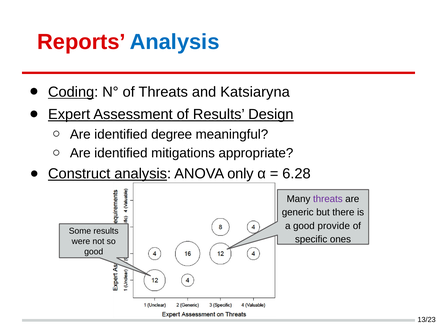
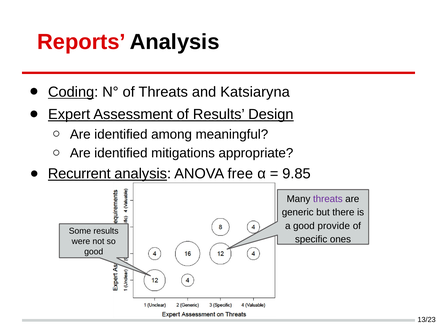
Analysis colour: blue -> black (175, 42)
degree: degree -> among (172, 134)
Construct: Construct -> Recurrent (79, 174)
only: only -> free (240, 174)
6.28: 6.28 -> 9.85 (296, 174)
